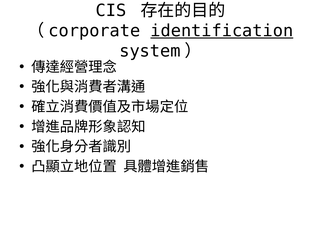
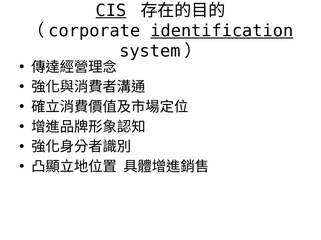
CIS underline: none -> present (111, 11)
